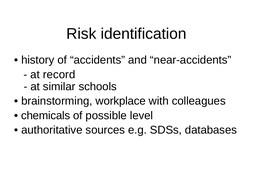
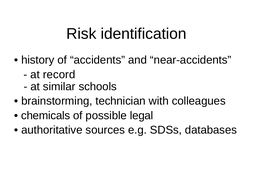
workplace: workplace -> technician (121, 101)
level: level -> legal (142, 115)
